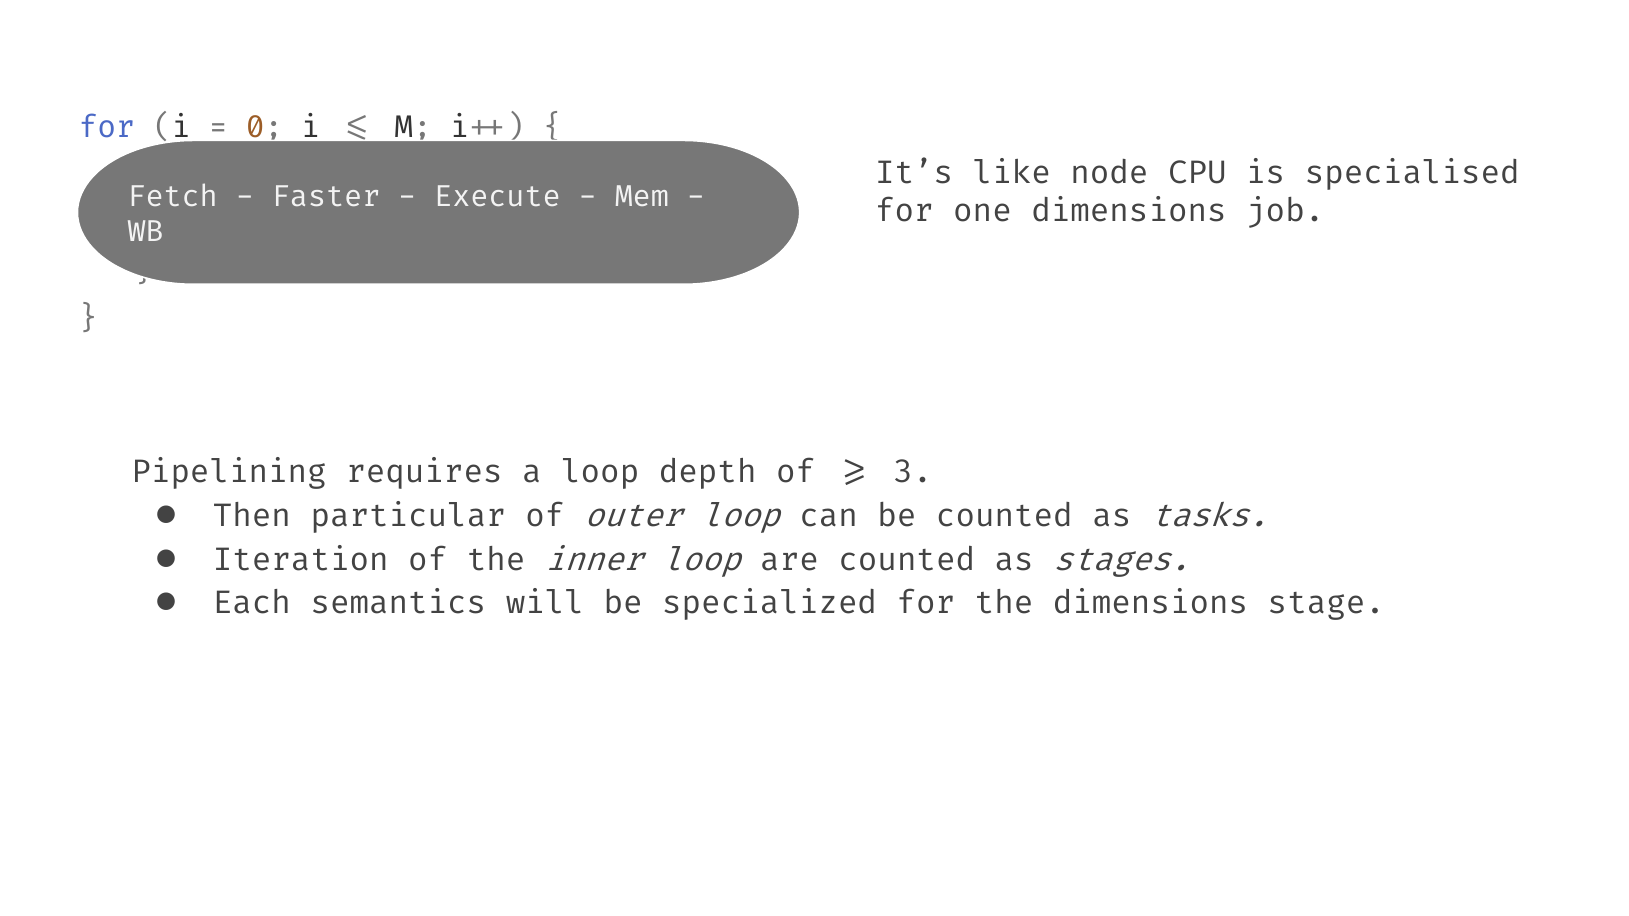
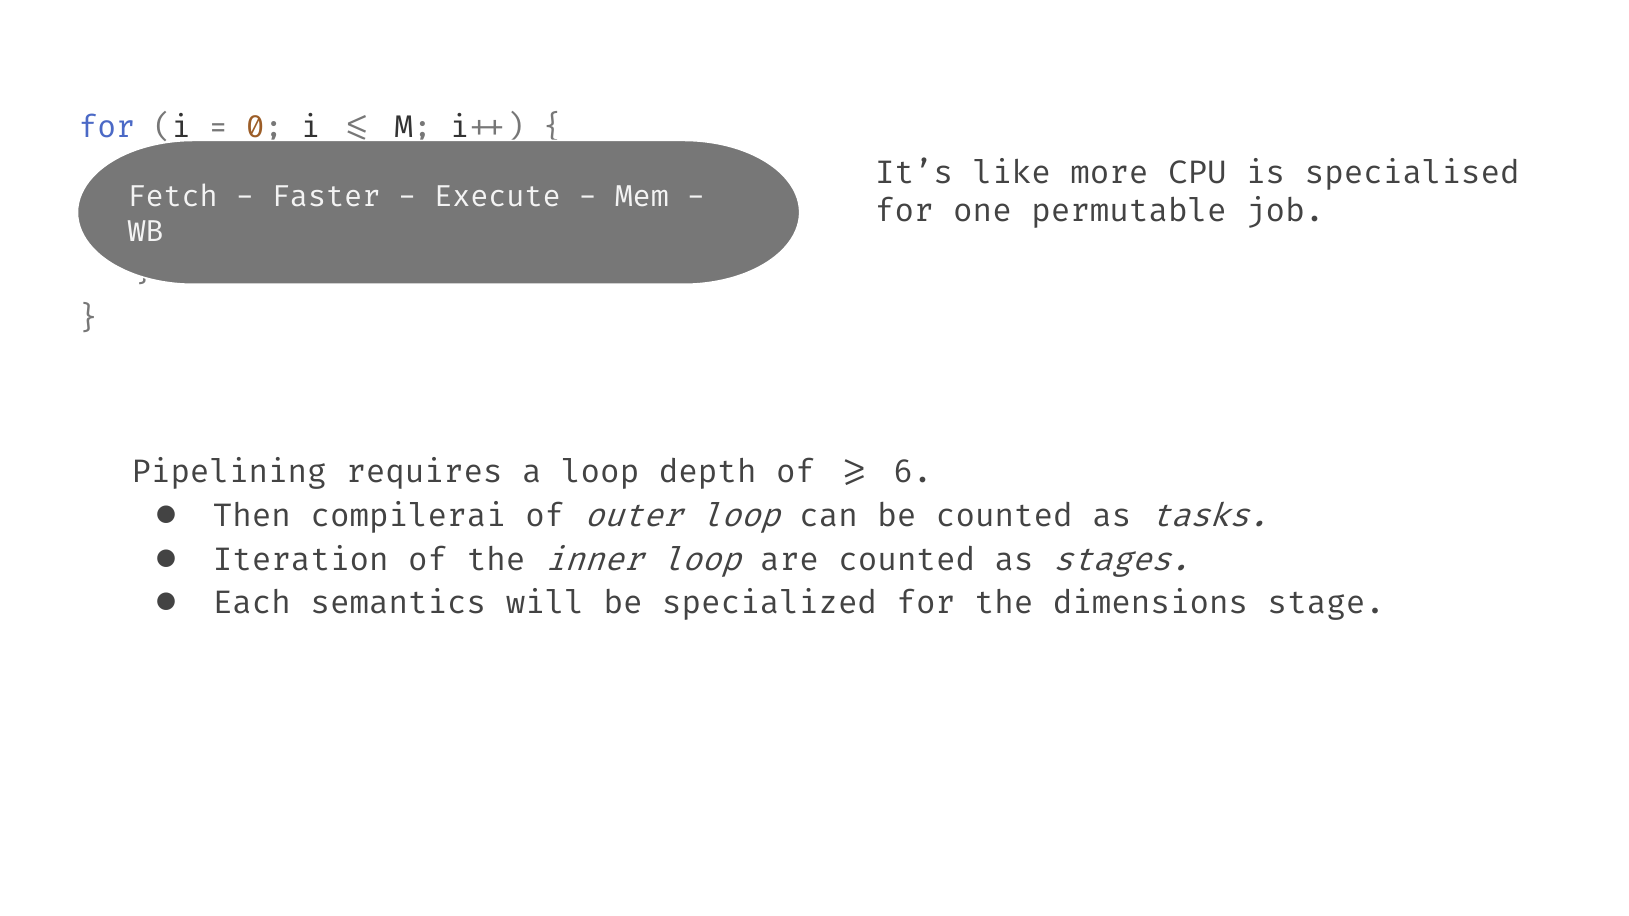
node: node -> more (1109, 173)
one dimensions: dimensions -> permutable (1129, 211)
3: 3 -> 6 (913, 472)
particular: particular -> compilerai (408, 516)
